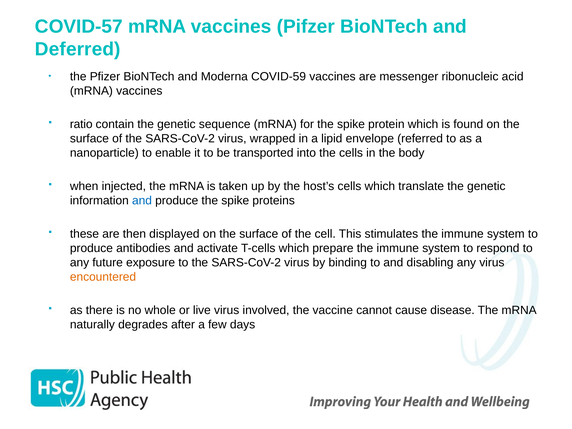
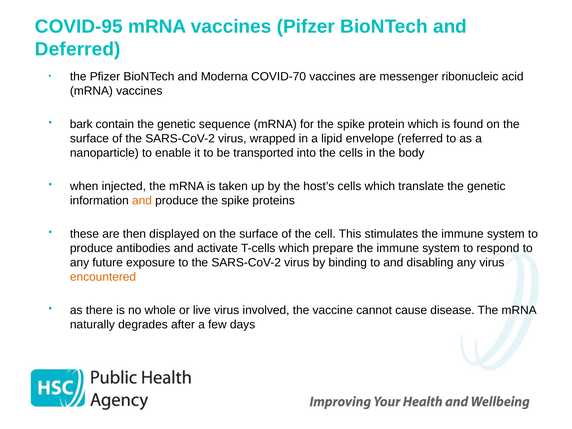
COVID-57: COVID-57 -> COVID-95 (79, 26)
COVID-59: COVID-59 -> COVID-70 (279, 77)
ratio: ratio -> bark (81, 124)
and colour: blue -> orange (142, 201)
